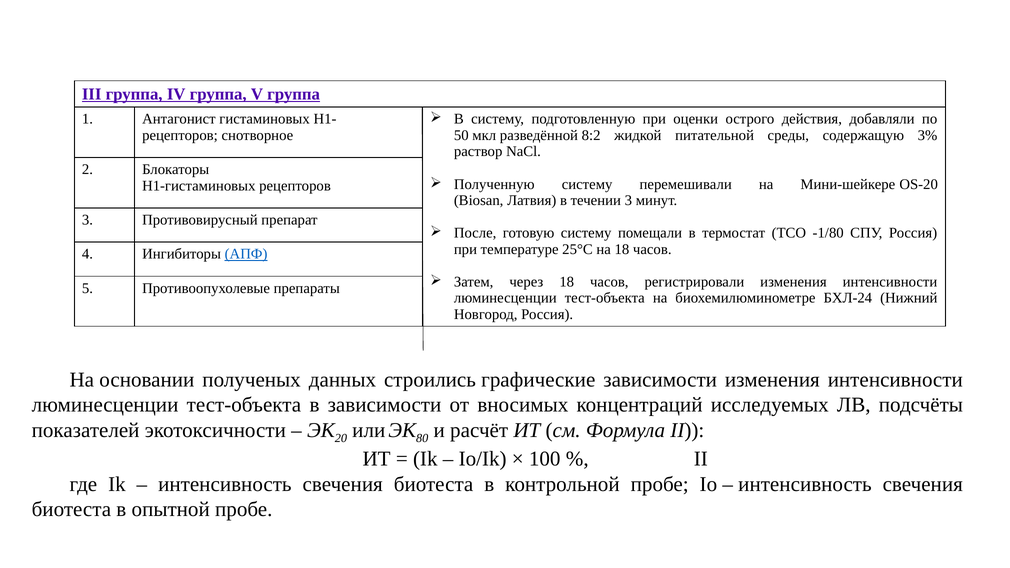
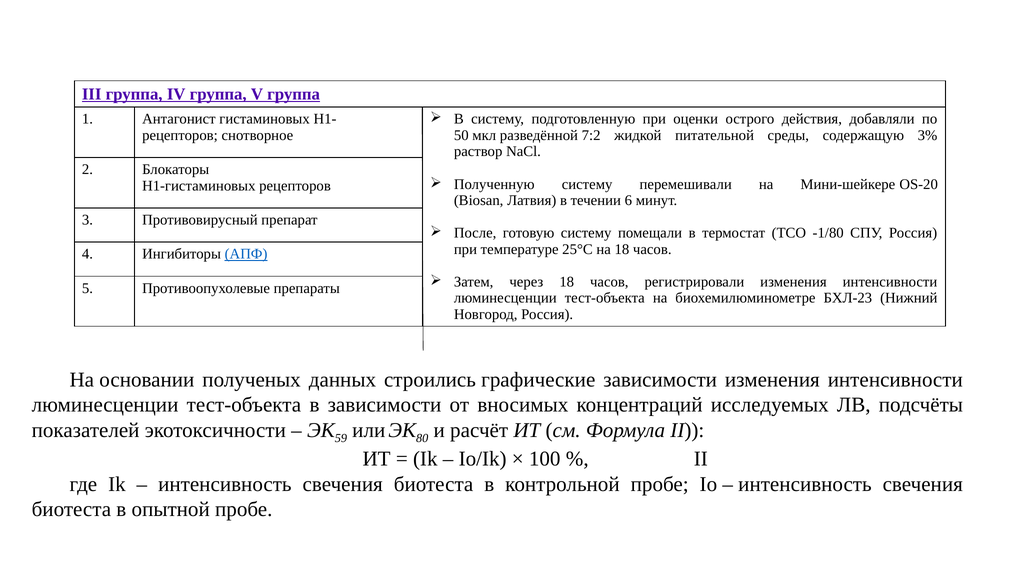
8:2: 8:2 -> 7:2 (591, 135)
течении 3: 3 -> 6 (628, 200)
БХЛ-24: БХЛ-24 -> БХЛ-23 (848, 298)
20: 20 -> 59 (341, 438)
